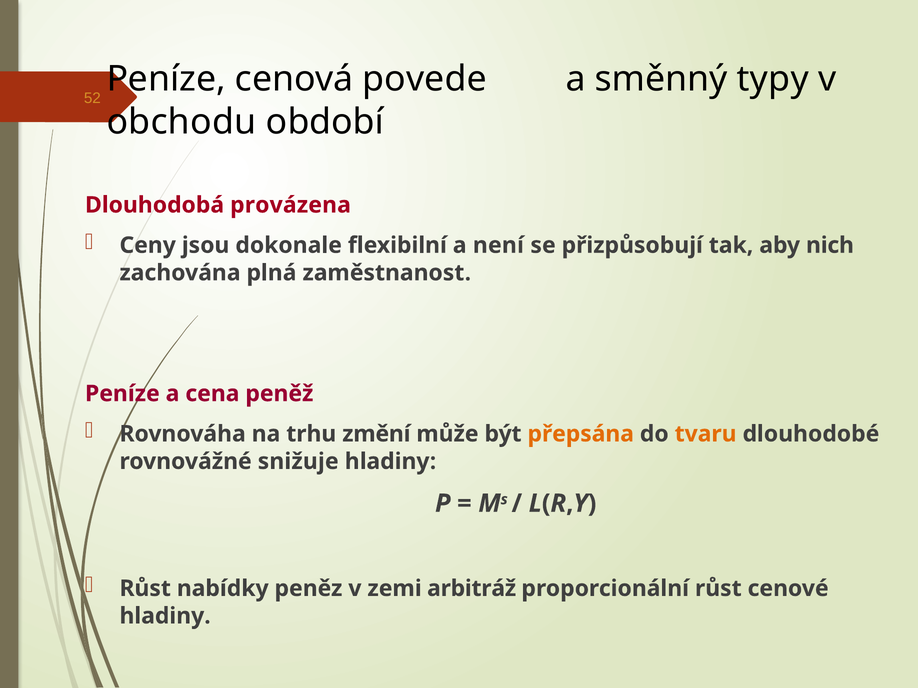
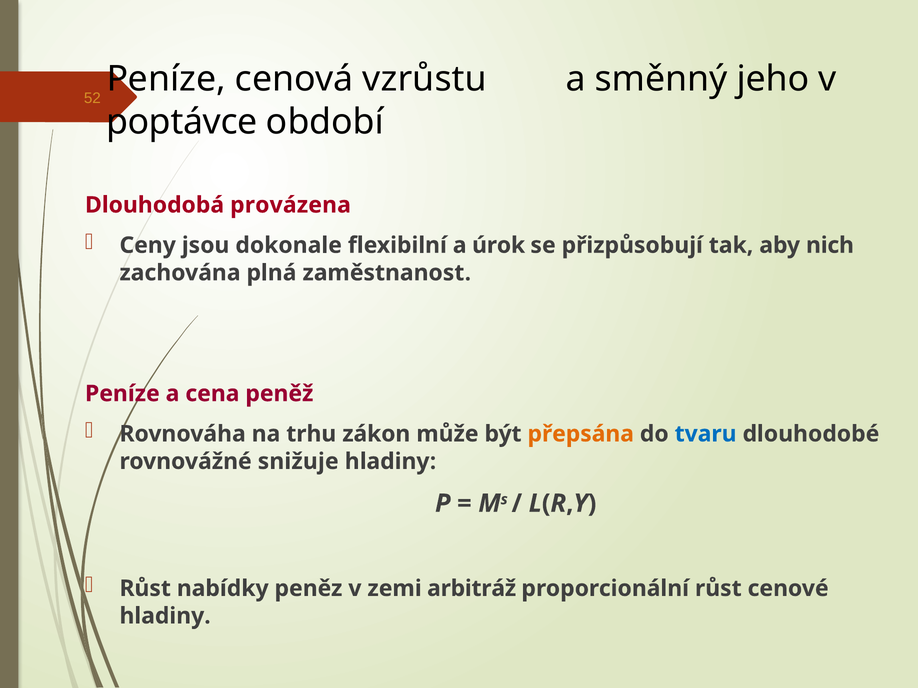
povede: povede -> vzrůstu (425, 79)
typy: typy -> jeho (773, 79)
obchodu: obchodu -> poptávce (182, 122)
není: není -> úrok (499, 245)
změní: změní -> zákon (376, 434)
tvaru colour: orange -> blue (706, 434)
